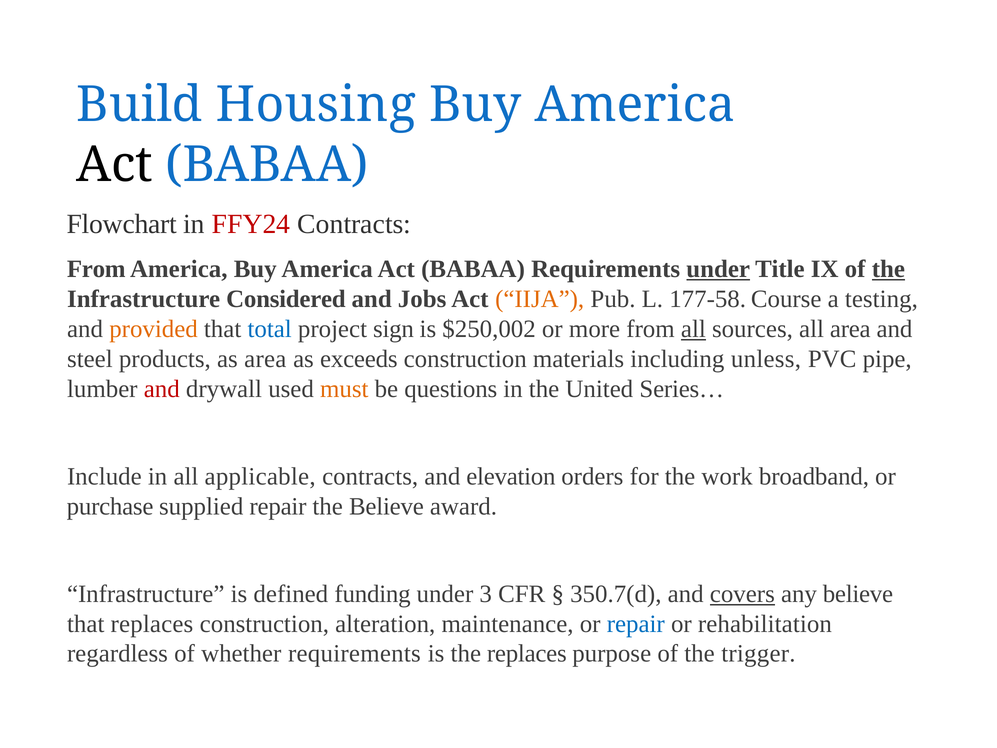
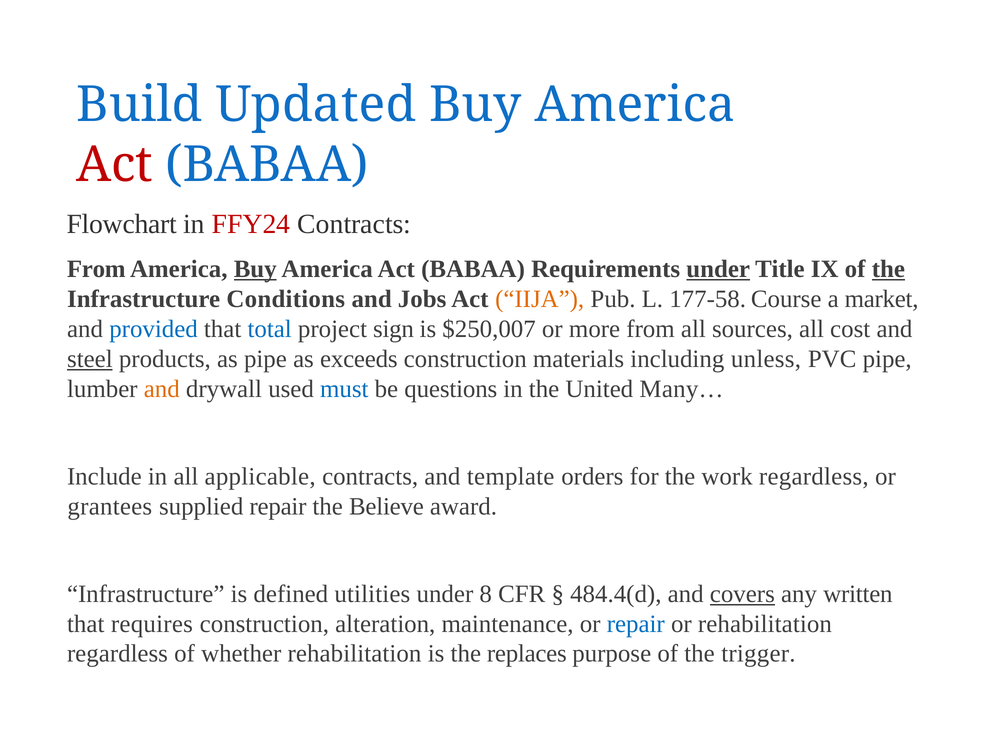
Housing: Housing -> Updated (316, 105)
Act colour: black -> red (115, 165)
Buy underline: none -> present (255, 269)
Considered: Considered -> Conditions (286, 299)
testing: testing -> market (882, 299)
provided colour: orange -> blue (154, 329)
$250,002: $250,002 -> $250,007 (489, 329)
all underline: present -> none (693, 329)
all area: area -> cost (850, 329)
steel underline: none -> present (90, 359)
as area: area -> pipe (265, 359)
and colour: red -> orange (162, 389)
must colour: orange -> blue (344, 389)
Series…: Series… -> Many… (682, 389)
elevation: elevation -> template (511, 476)
work broadband: broadband -> regardless (814, 476)
purchase: purchase -> grantees (110, 506)
funding: funding -> utilities (372, 594)
3: 3 -> 8 (486, 594)
350.7(d: 350.7(d -> 484.4(d (616, 594)
any believe: believe -> written (858, 594)
that replaces: replaces -> requires (152, 624)
whether requirements: requirements -> rehabilitation (354, 654)
